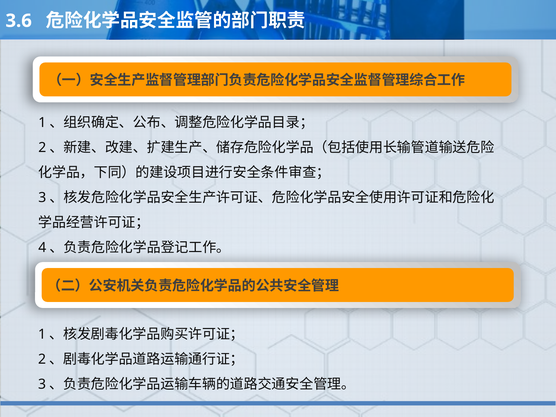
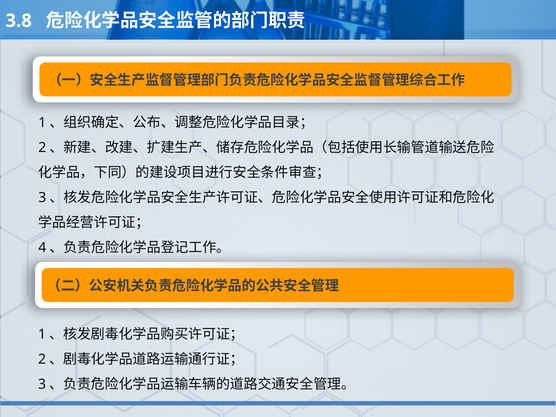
3.6: 3.6 -> 3.8 (19, 21)
